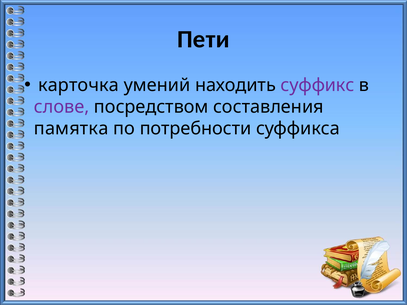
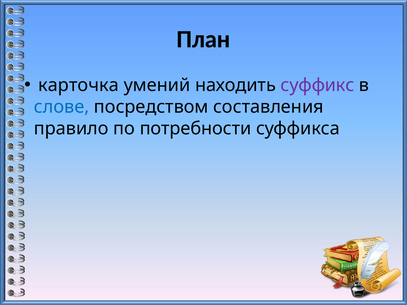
Пети: Пети -> План (204, 39)
слове colour: purple -> blue (62, 107)
памятка: памятка -> правило (71, 129)
